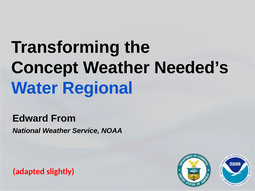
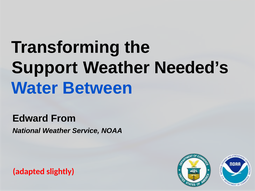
Concept: Concept -> Support (45, 68)
Regional: Regional -> Between (98, 88)
